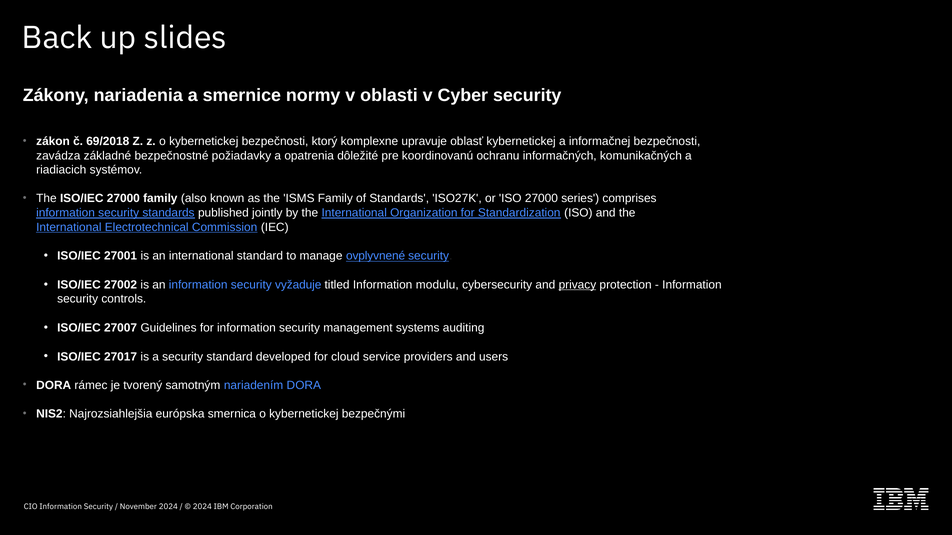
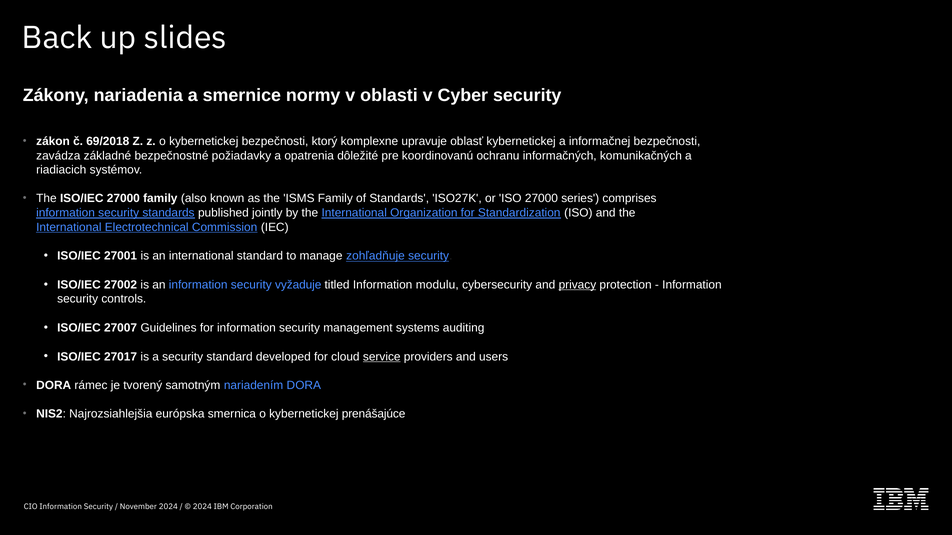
ovplyvnené: ovplyvnené -> zohľadňuje (375, 256)
service underline: none -> present (382, 357)
bezpečnými: bezpečnými -> prenášajúce (374, 414)
